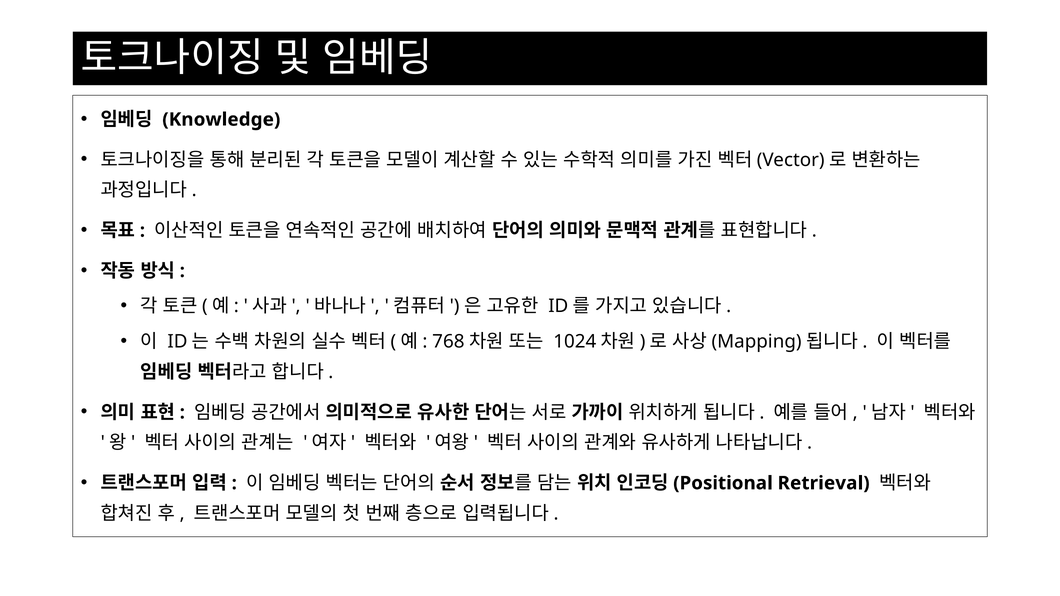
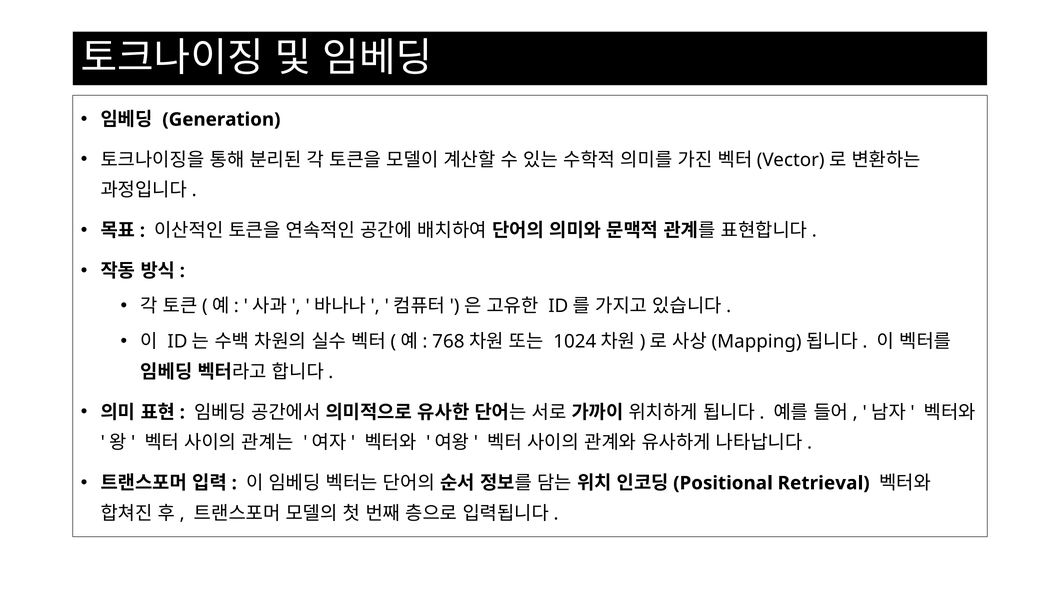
Knowledge: Knowledge -> Generation (221, 120)
